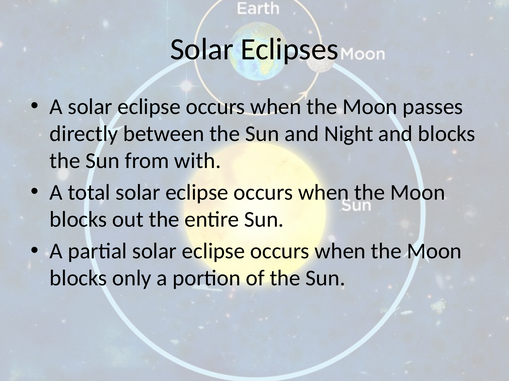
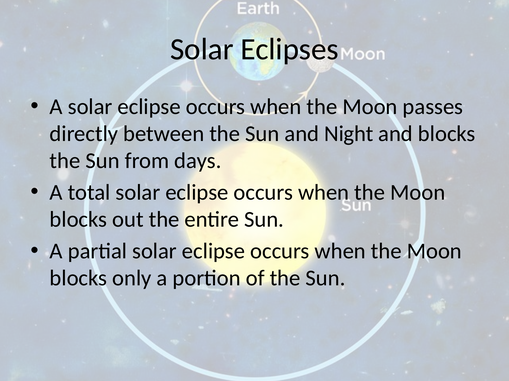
with: with -> days (198, 161)
